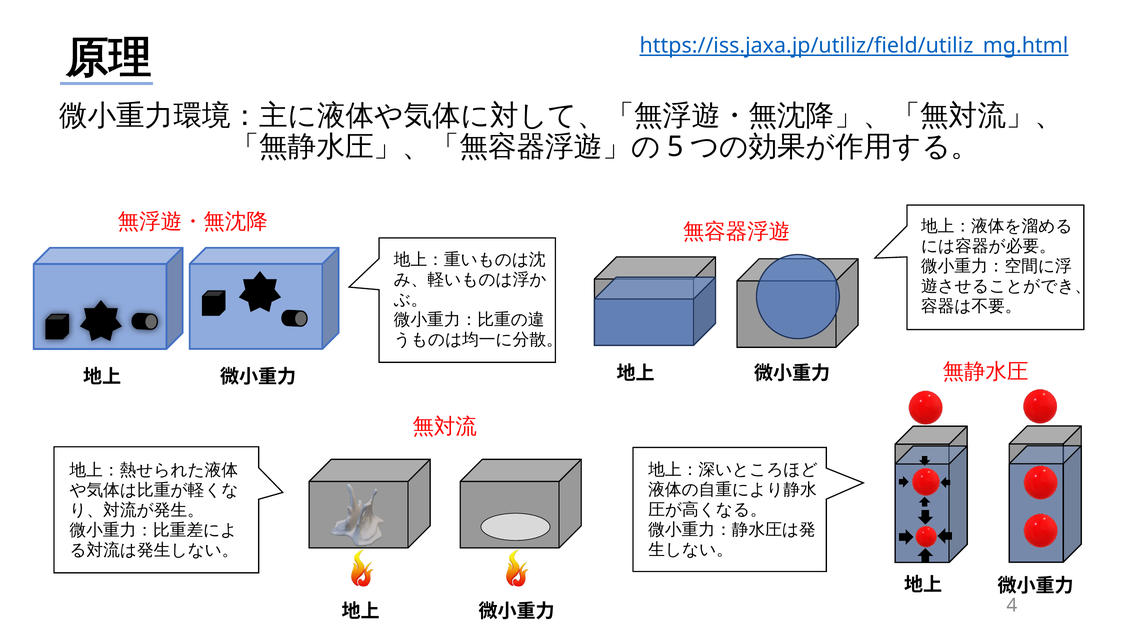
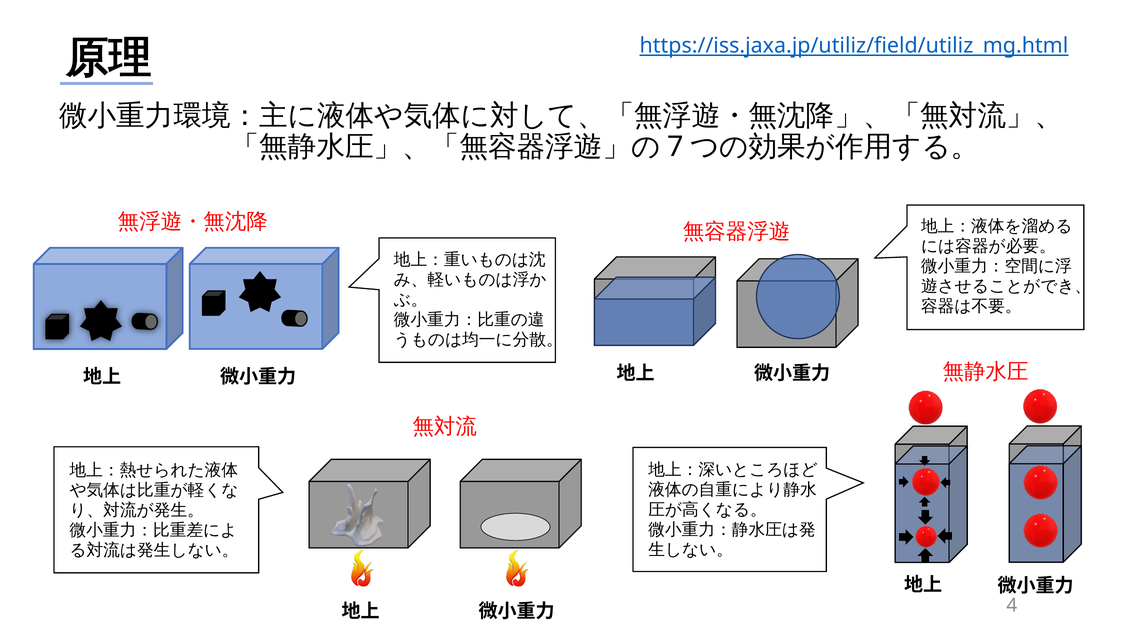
5: 5 -> 7 (675, 146)
